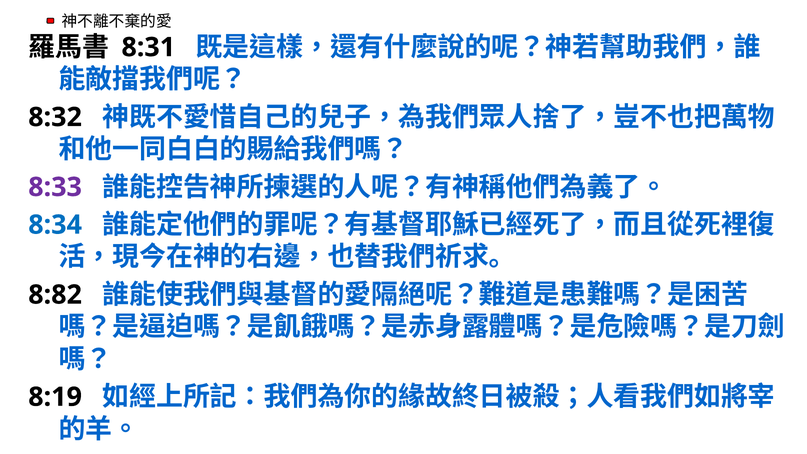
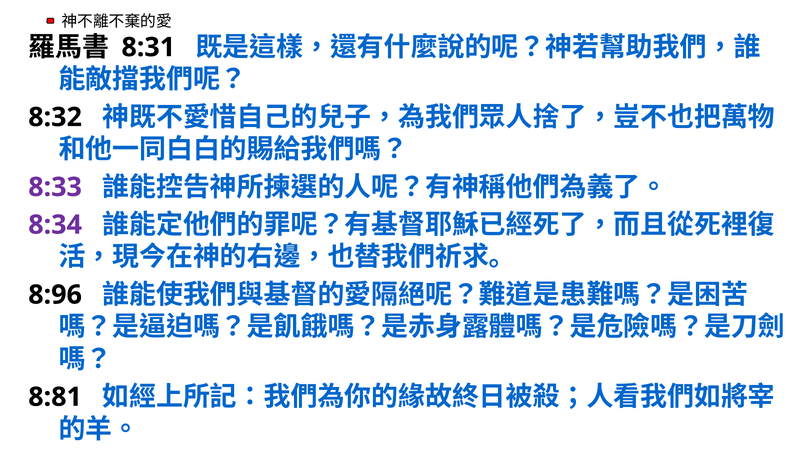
8:34 colour: blue -> purple (55, 225)
8:82: 8:82 -> 8:96 (55, 295)
8:19: 8:19 -> 8:81 (55, 397)
